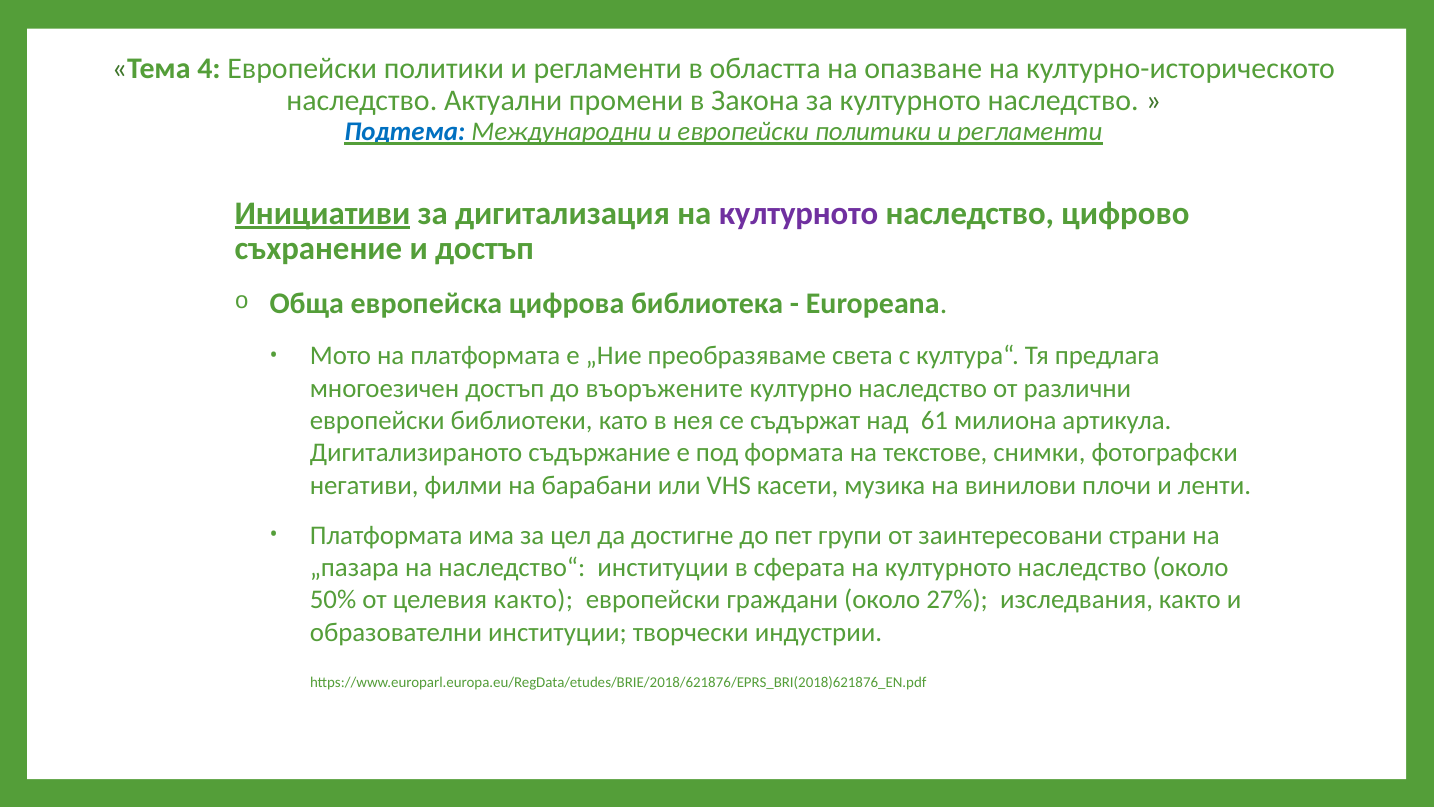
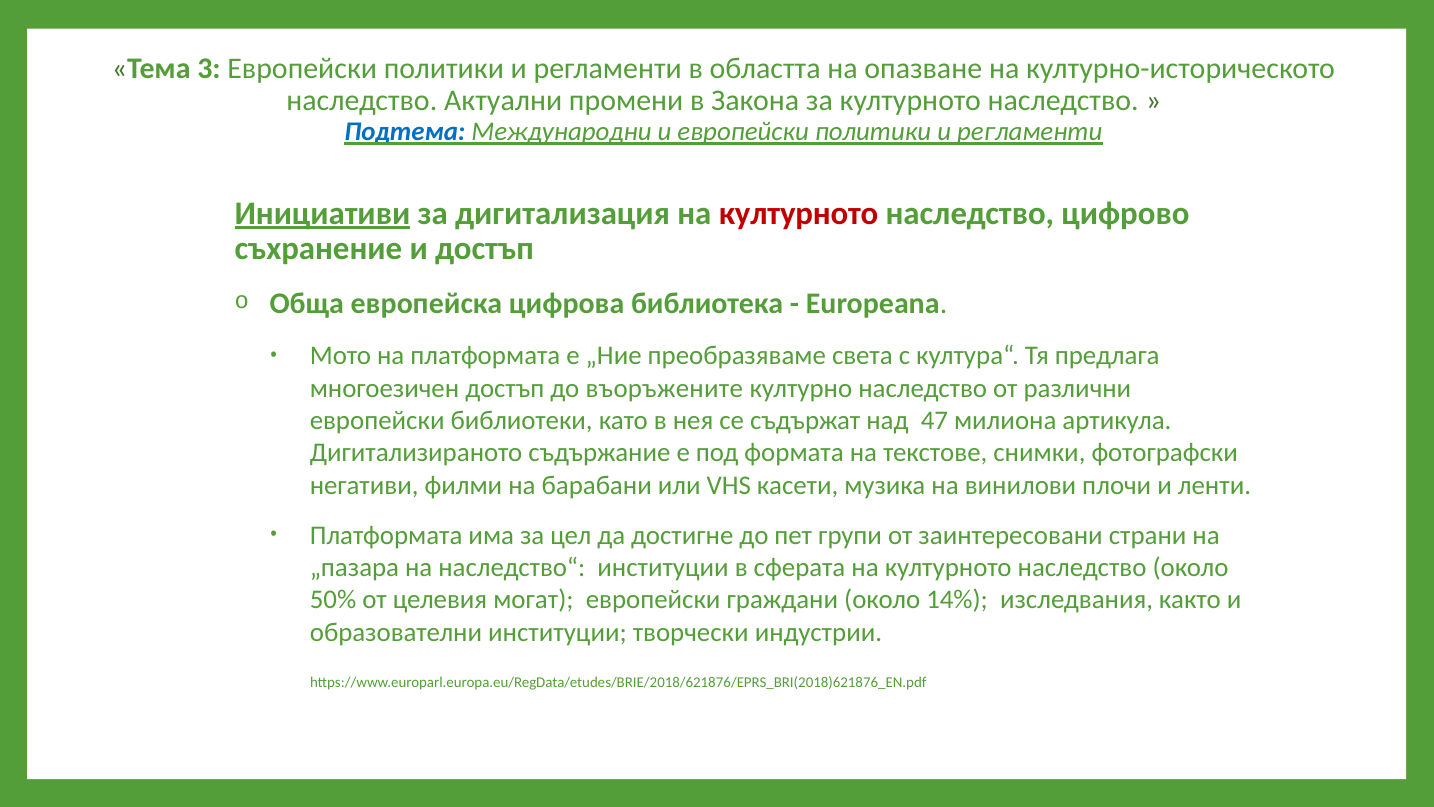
4: 4 -> 3 (209, 69)
културното colour: purple -> red (799, 213)
61: 61 -> 47 (934, 420)
целевия както: както -> могат (533, 600)
27%: 27% -> 14% (957, 600)
